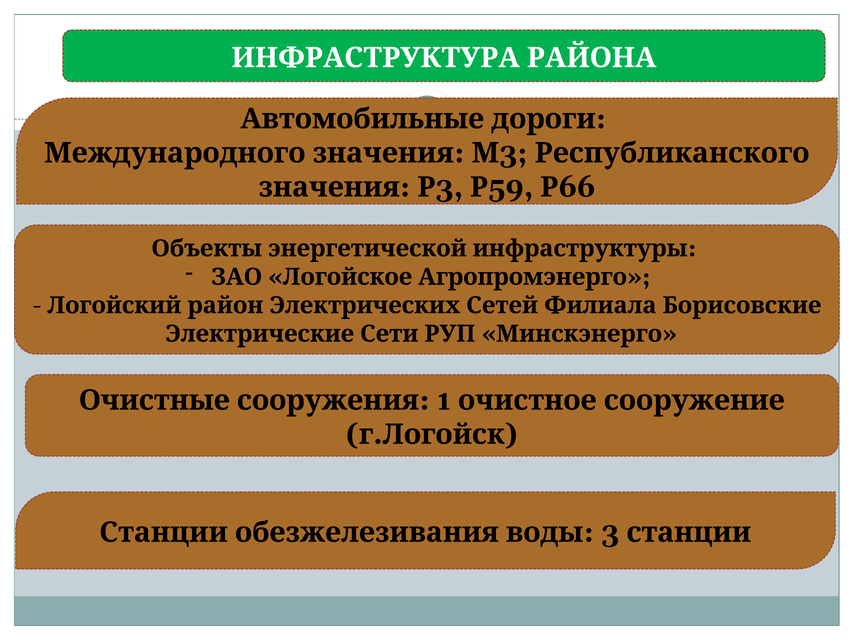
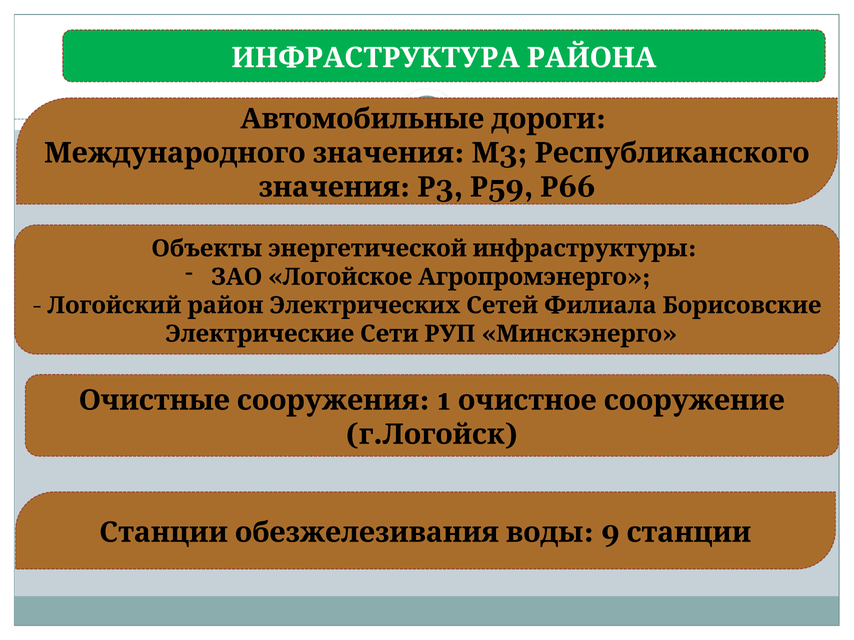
3: 3 -> 9 (610, 533)
